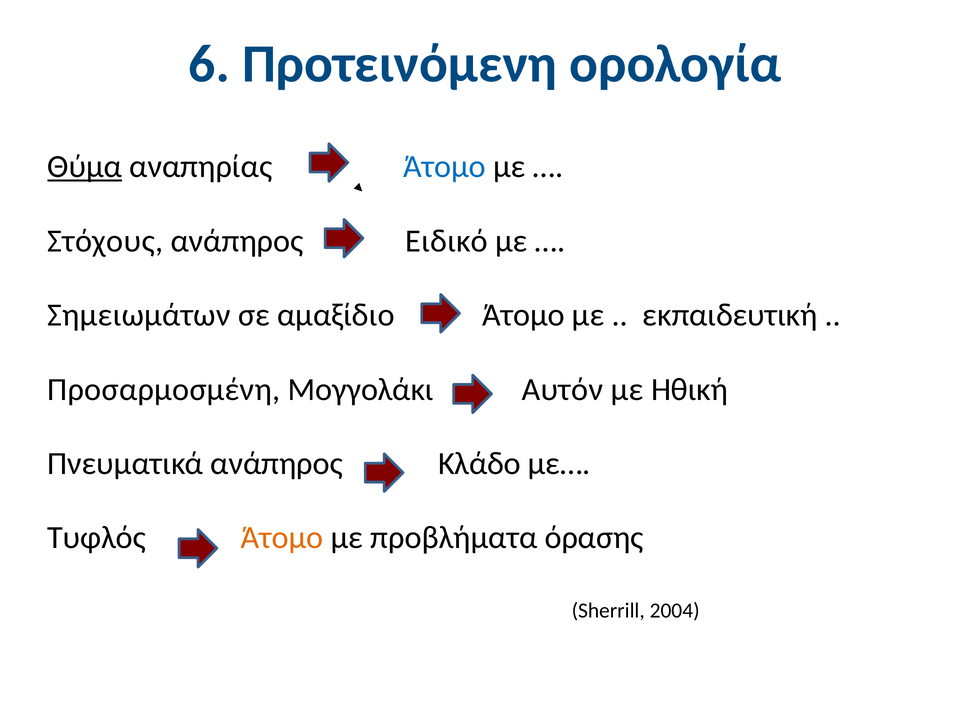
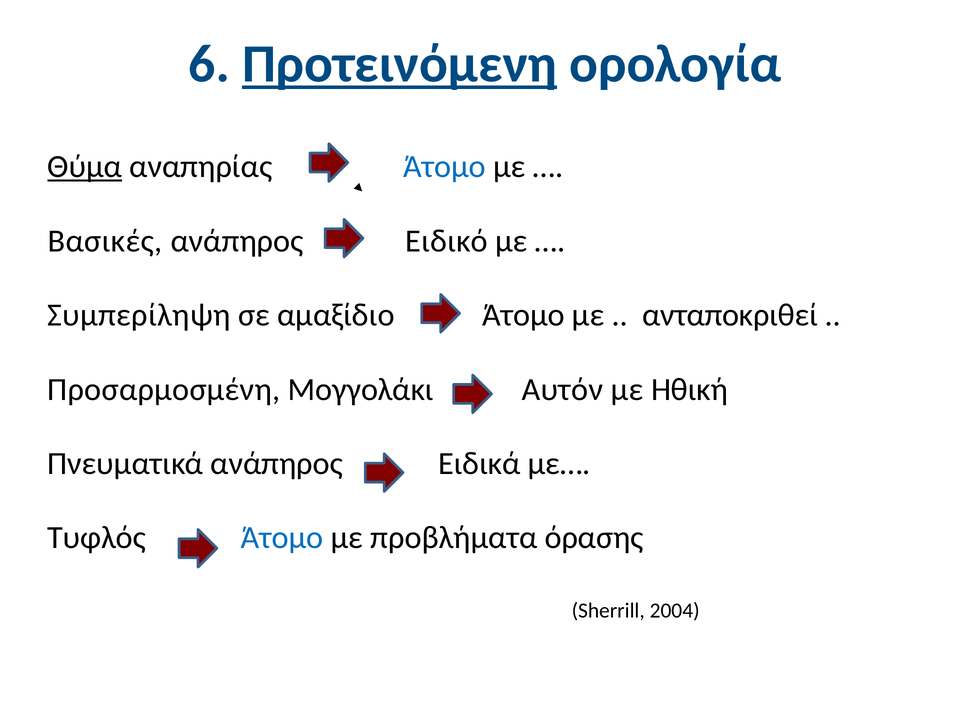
Προτεινόμενη underline: none -> present (400, 64)
Στόχους: Στόχους -> Βασικές (105, 241)
Σημειωμάτων: Σημειωμάτων -> Συμπερίληψη (139, 315)
εκπαιδευτική: εκπαιδευτική -> ανταποκριθεί (730, 315)
Κλάδο: Κλάδο -> Ειδικά (479, 464)
Άτομο colour: orange -> blue (282, 538)
